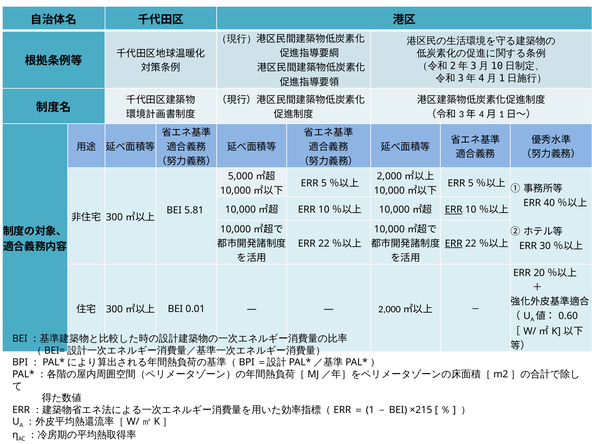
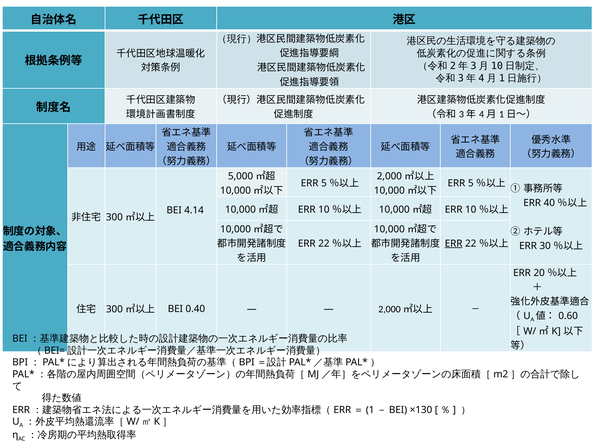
ERR underline: present -> none (454, 210)
5.81: 5.81 -> 4.14 (194, 210)
0.01: 0.01 -> 0.40 (195, 309)
×215: ×215 -> ×130 (421, 410)
